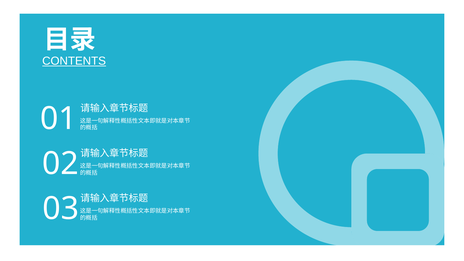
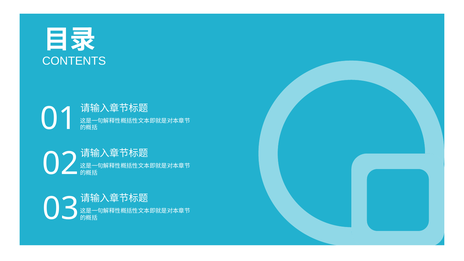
CONTENTS underline: present -> none (74, 61)
